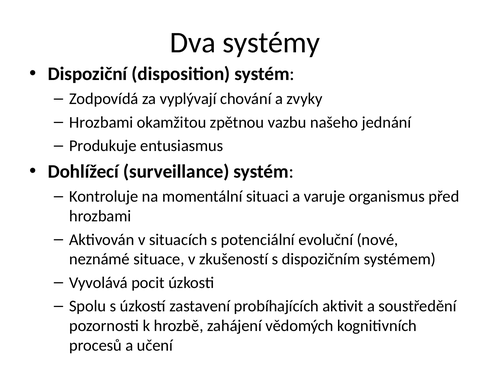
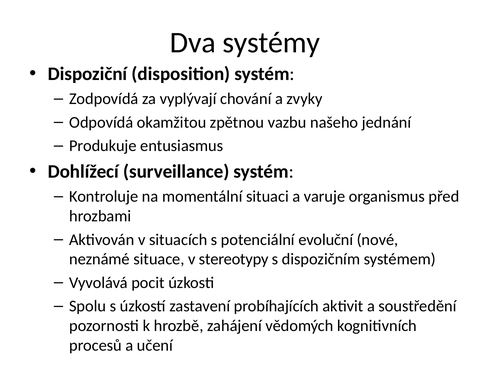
Hrozbami: Hrozbami -> Odpovídá (101, 122)
zkušeností: zkušeností -> stereotypy (234, 259)
